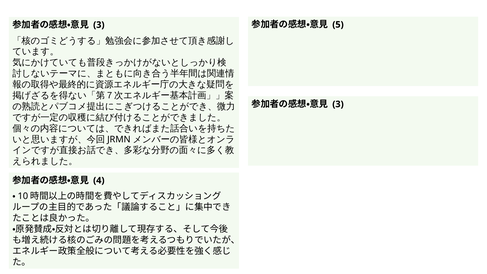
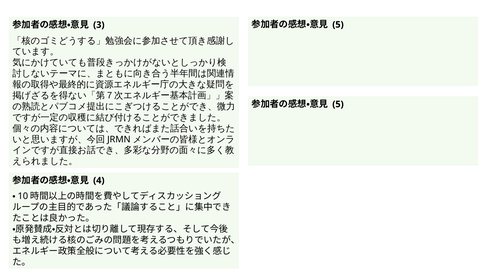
3: 3 -> 5 (338, 104)
